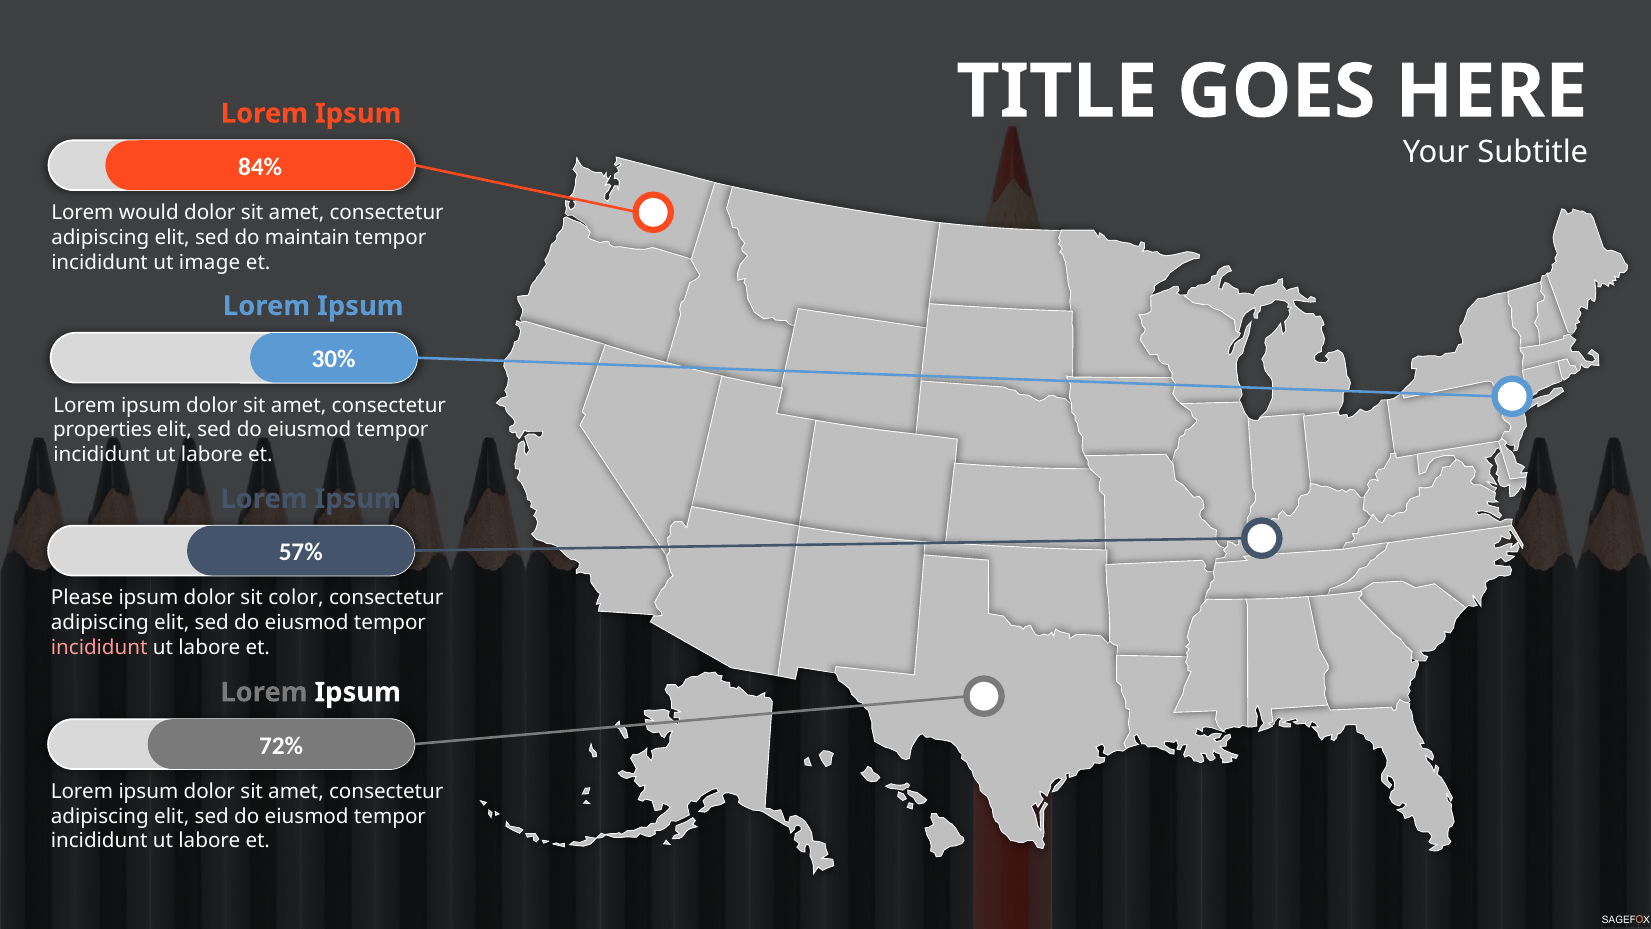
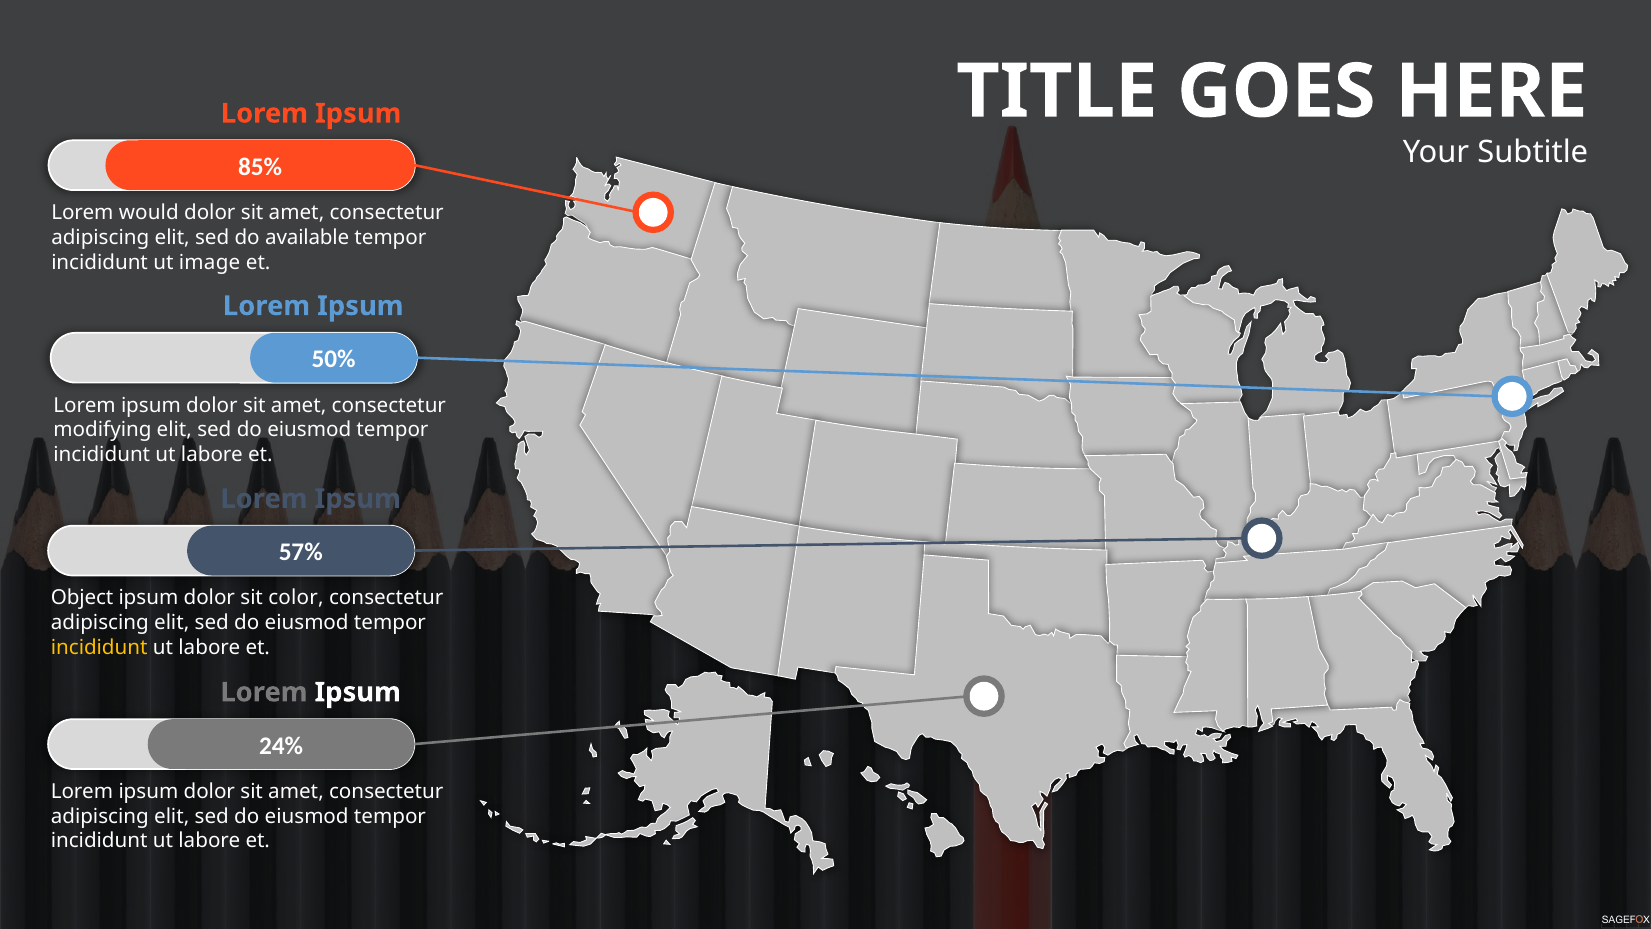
84%: 84% -> 85% (260, 167)
maintain: maintain -> available (307, 237)
30%: 30% -> 50% (334, 359)
properties: properties -> modifying (102, 430)
Please: Please -> Object (82, 598)
incididunt colour: pink -> yellow (99, 647)
72%: 72% -> 24% (281, 746)
